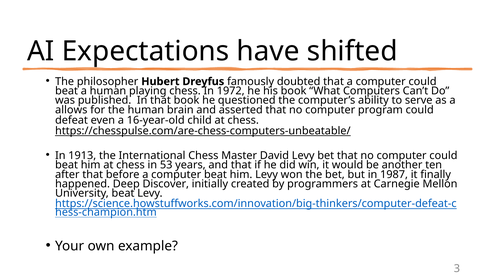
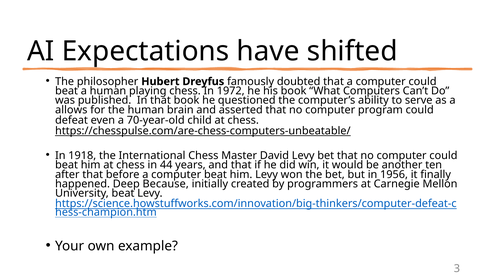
16-year-old: 16-year-old -> 70-year-old (156, 120)
1913: 1913 -> 1918 (82, 156)
53: 53 -> 44 (166, 165)
1987: 1987 -> 1956 (394, 175)
Discover: Discover -> Because (166, 184)
